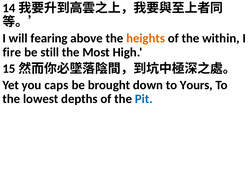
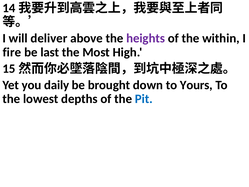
fearing: fearing -> deliver (49, 38)
heights colour: orange -> purple (146, 38)
still: still -> last (50, 52)
caps: caps -> daily (57, 85)
